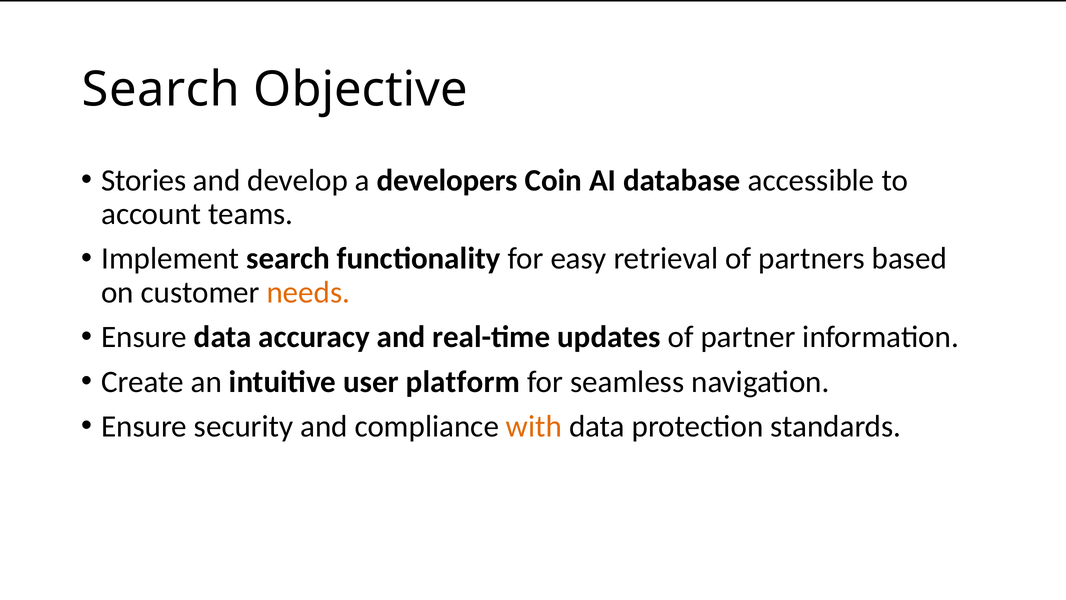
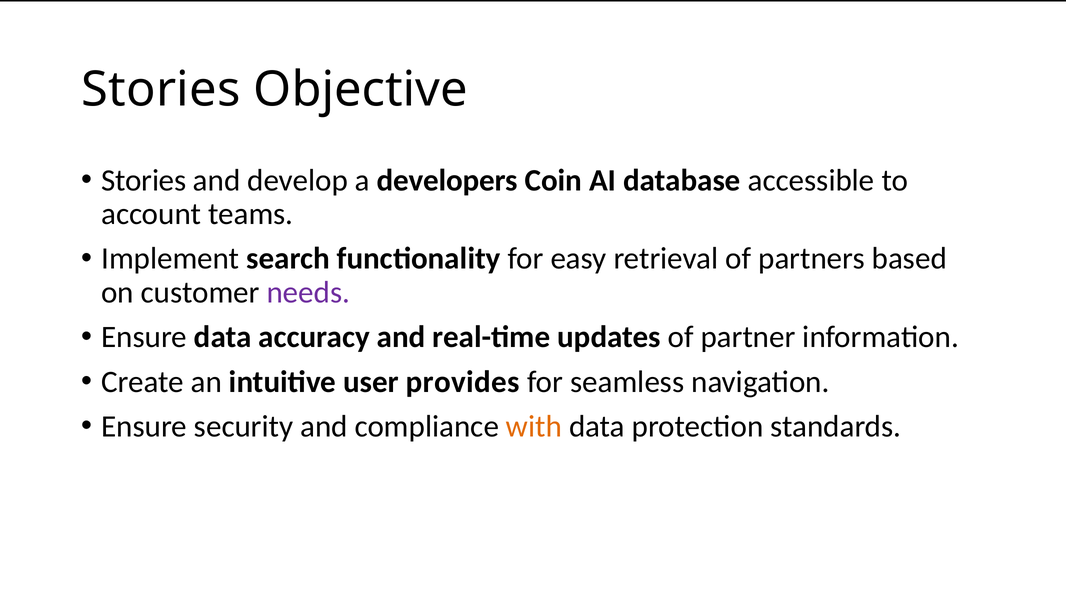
Search: Search -> Stories (161, 90)
needs colour: orange -> purple (308, 292)
platform: platform -> provides (463, 381)
